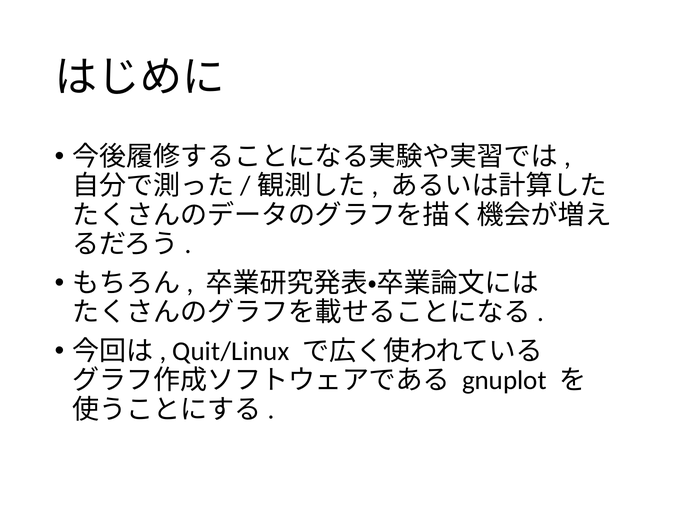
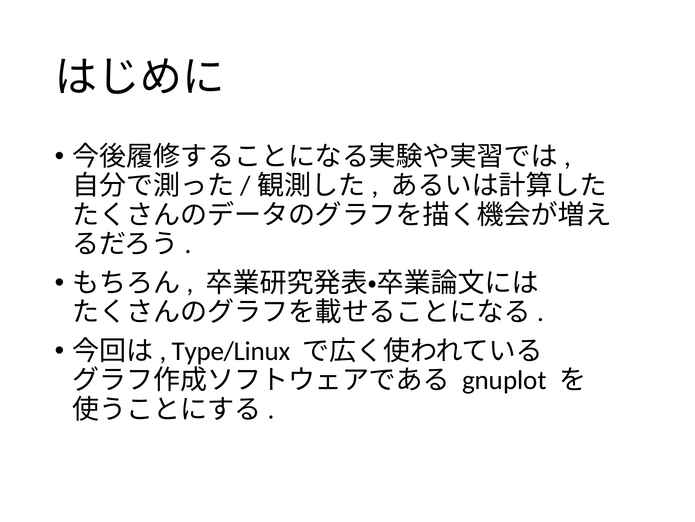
Quit/Linux: Quit/Linux -> Type/Linux (231, 351)
